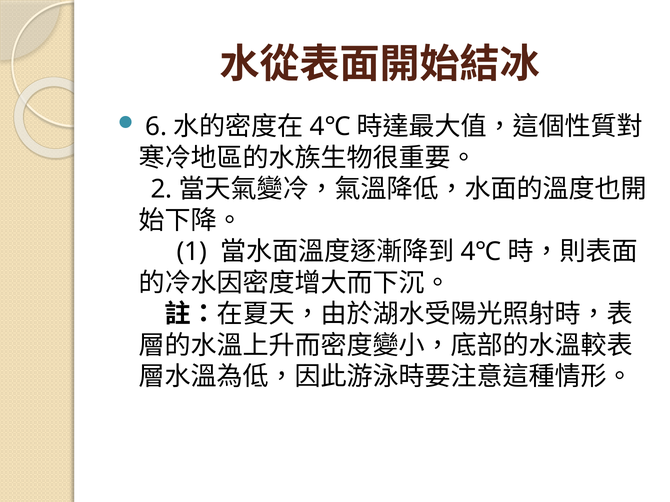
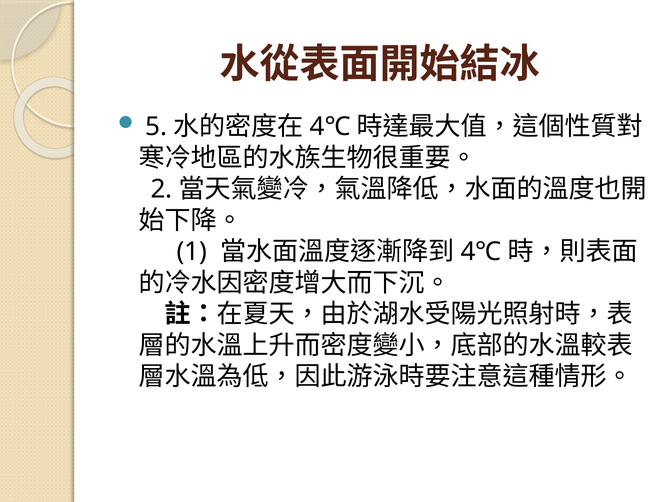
6: 6 -> 5 (156, 127)
